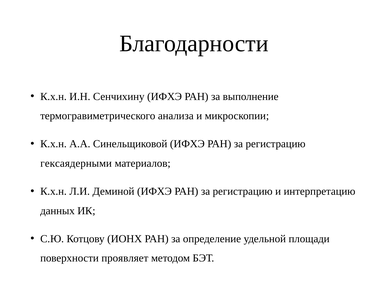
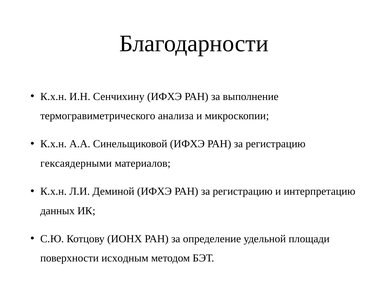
проявляет: проявляет -> исходным (125, 258)
